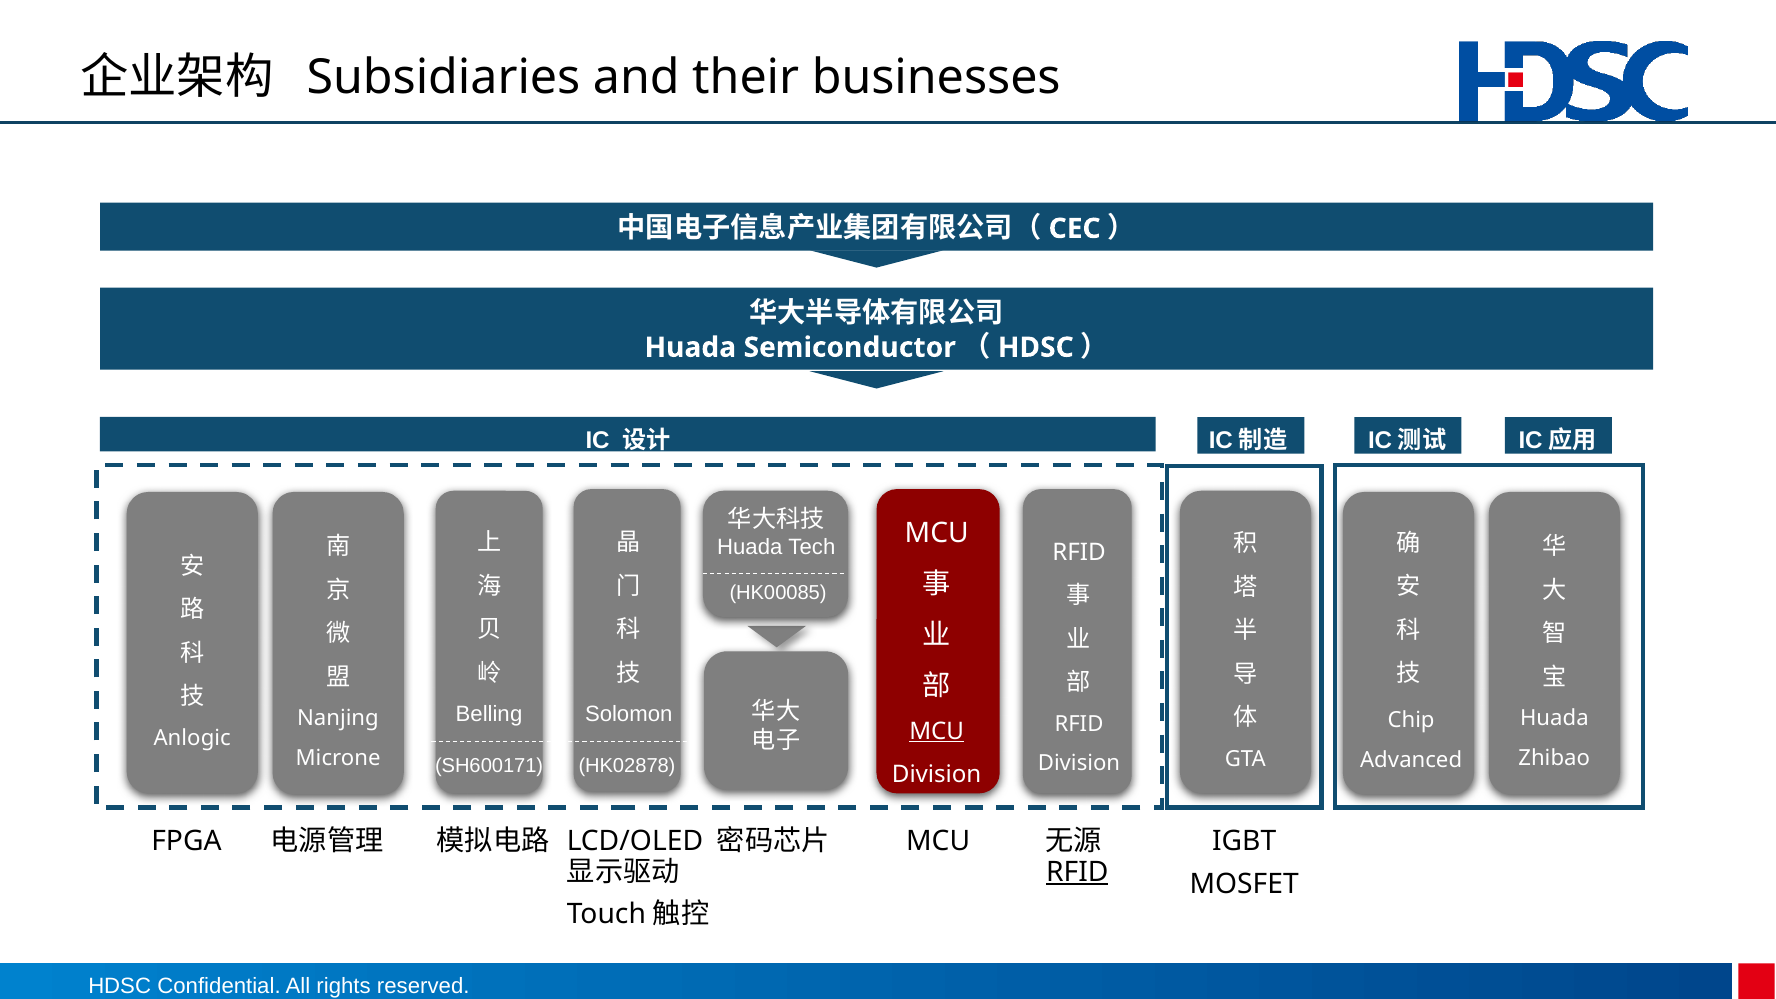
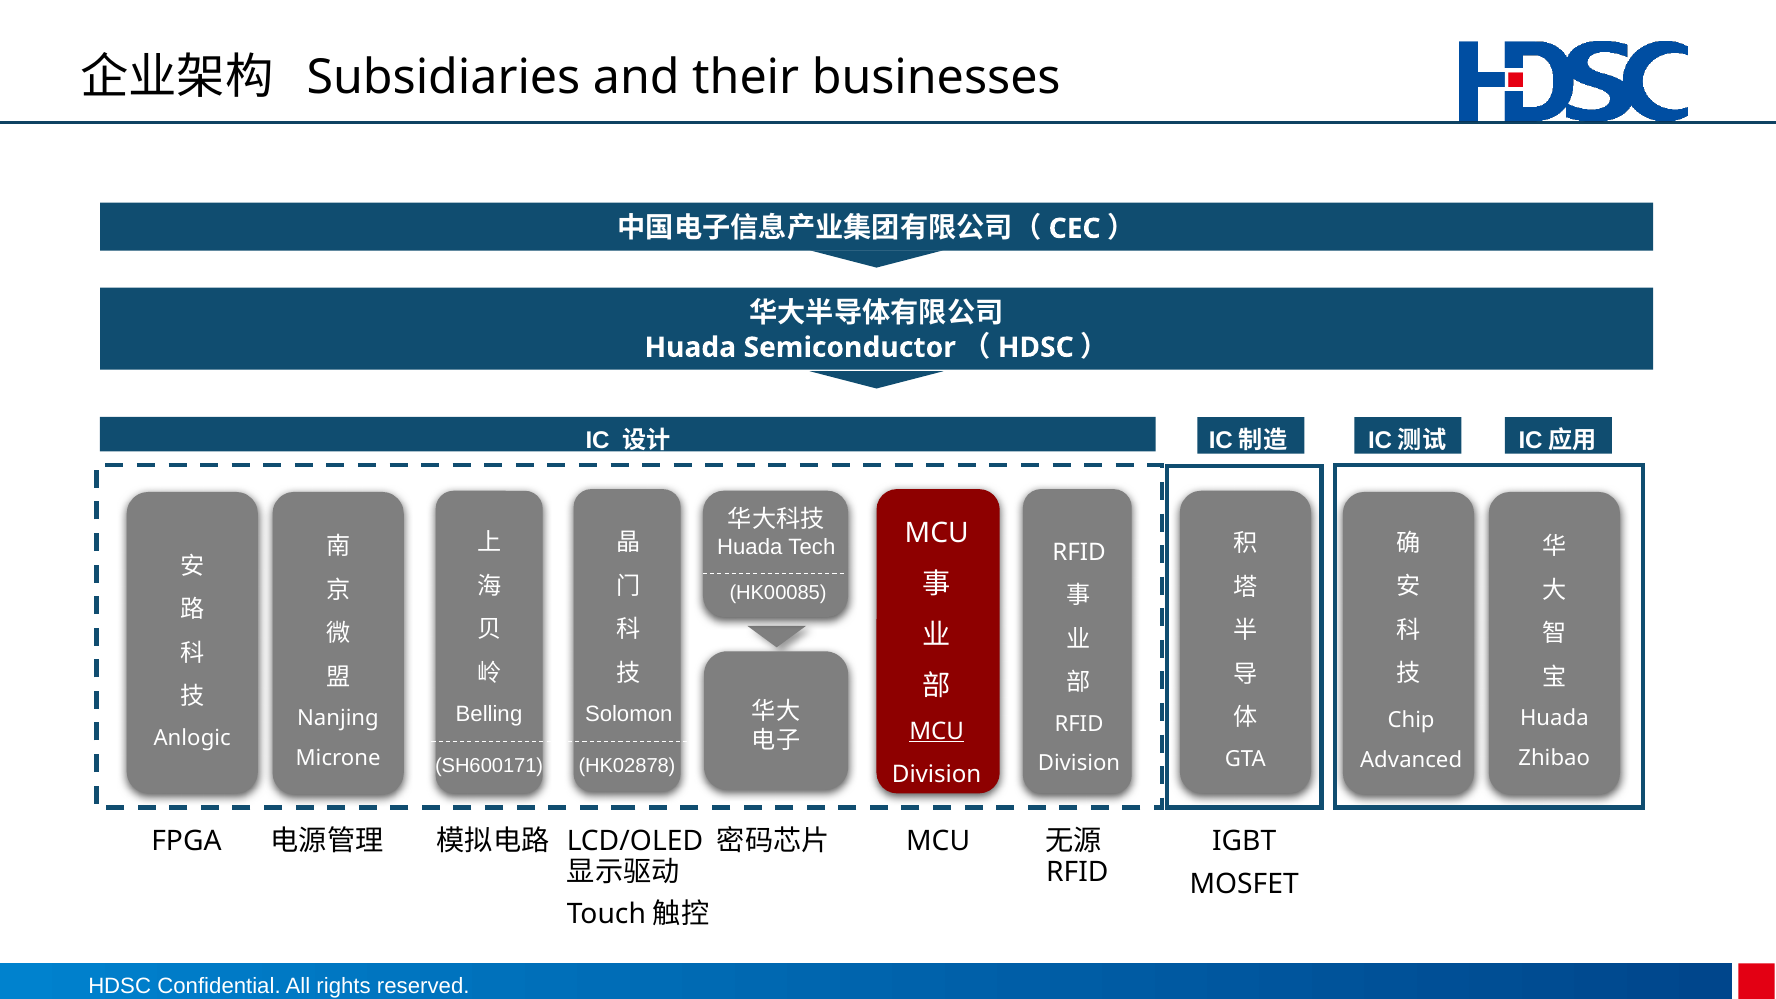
RFID underline: present -> none (1077, 872)
